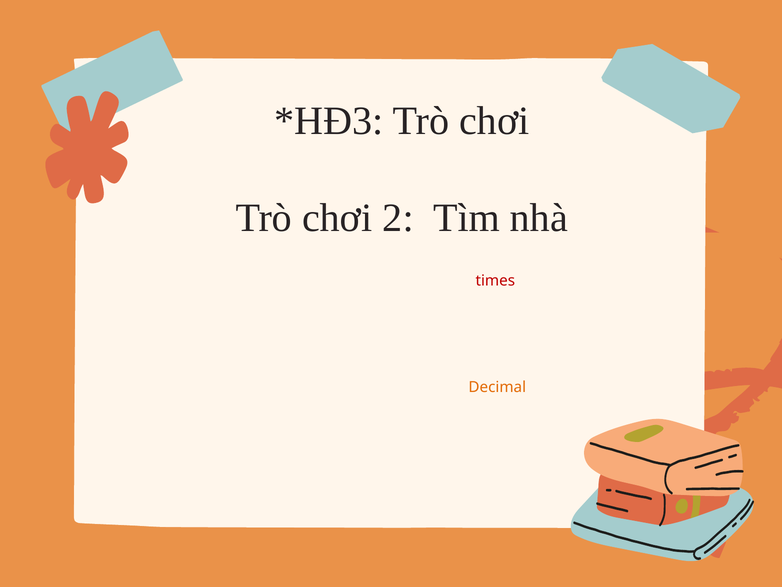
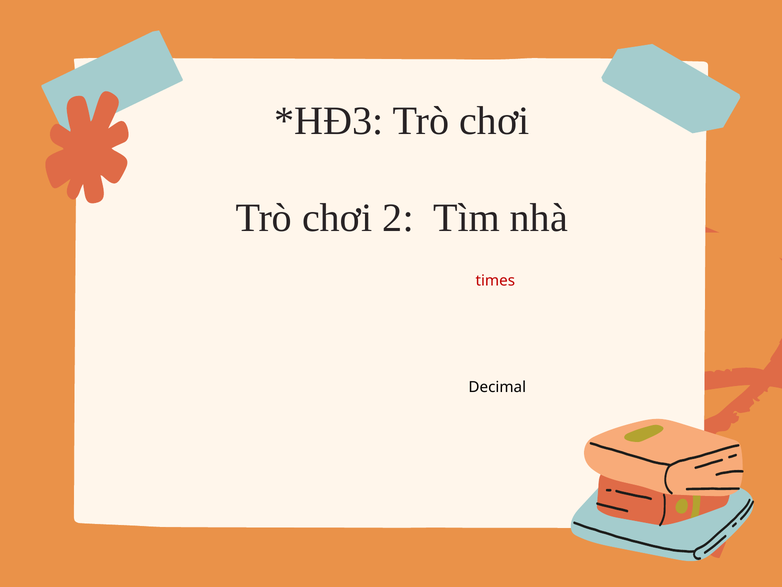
Decimal colour: orange -> black (497, 387)
